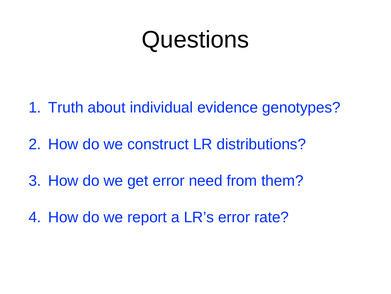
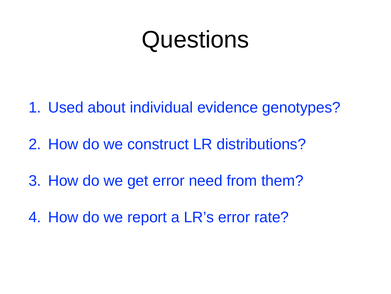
Truth: Truth -> Used (66, 107)
